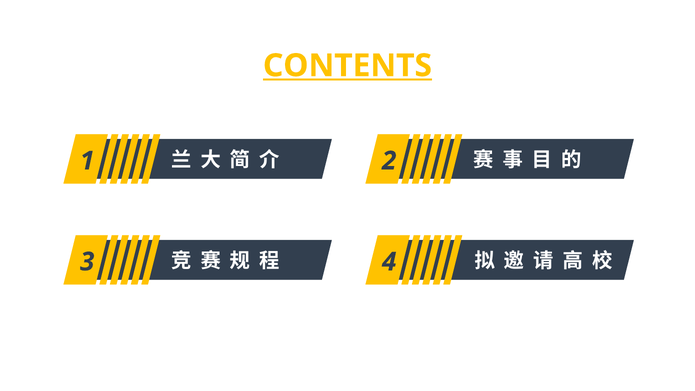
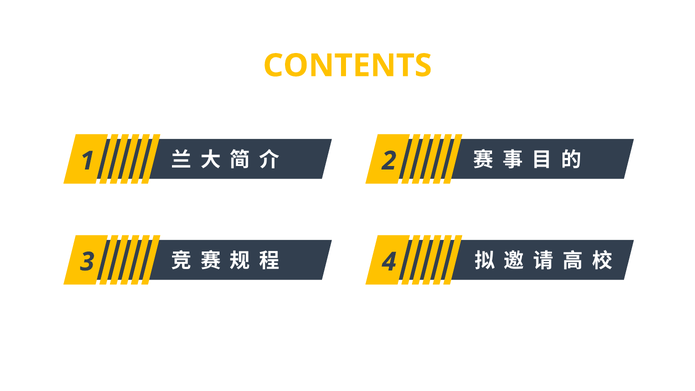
CONTENTS underline: present -> none (347, 66)
